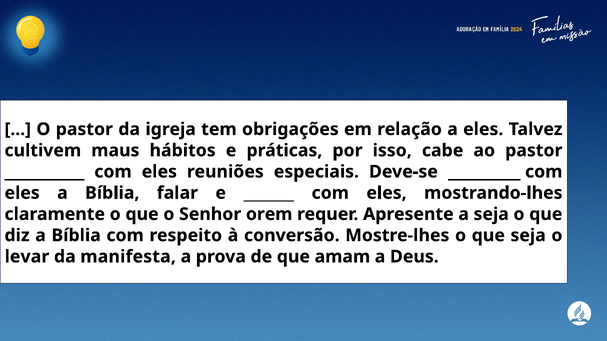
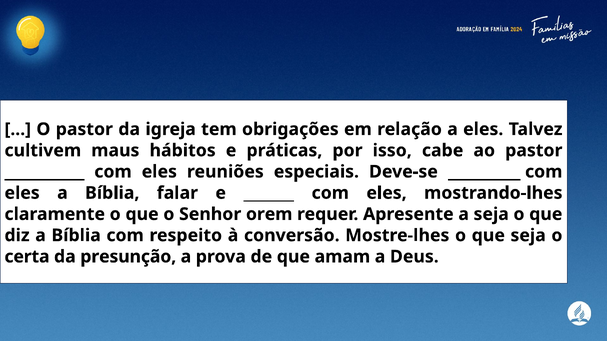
levar: levar -> certa (27, 257)
manifesta: manifesta -> presunção (128, 257)
